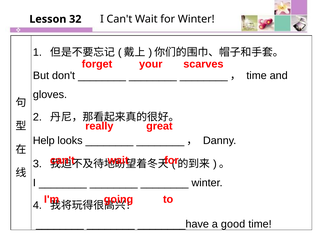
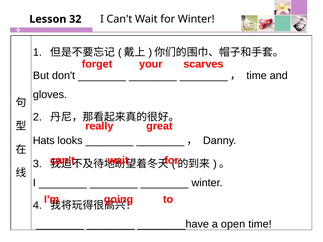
Help: Help -> Hats (44, 141)
good: good -> open (233, 224)
